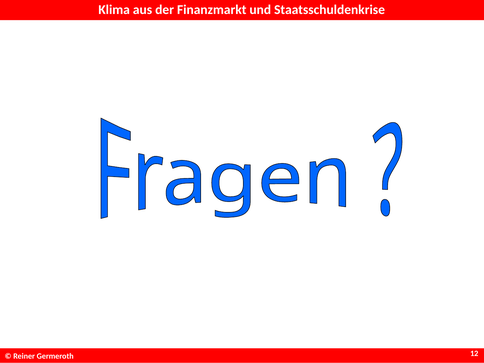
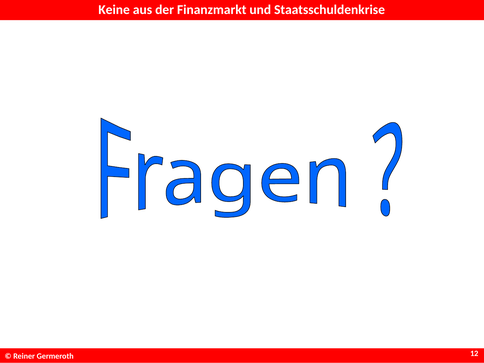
Klima: Klima -> Keine (114, 10)
